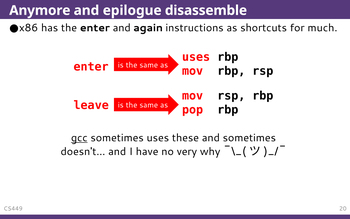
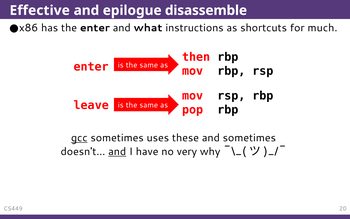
Anymore: Anymore -> Effective (40, 10)
again: again -> what (148, 28)
uses: uses -> then (196, 57)
and underline: none -> present (117, 152)
